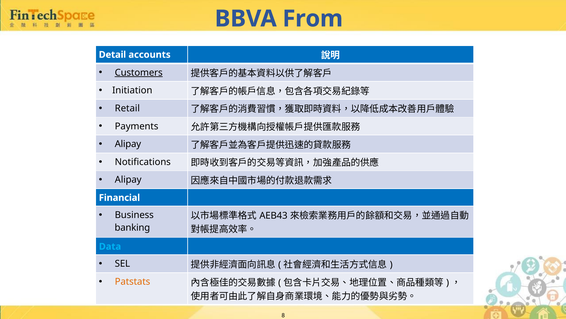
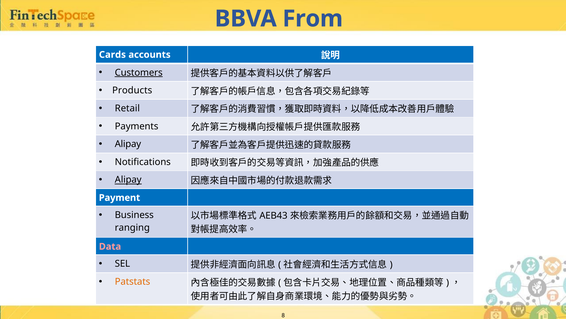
Detail: Detail -> Cards (112, 55)
Initiation: Initiation -> Products (132, 90)
Alipay underline: none -> present (128, 180)
Financial: Financial -> Payment (119, 197)
banking: banking -> ranging (132, 227)
Data colour: light blue -> pink (110, 246)
